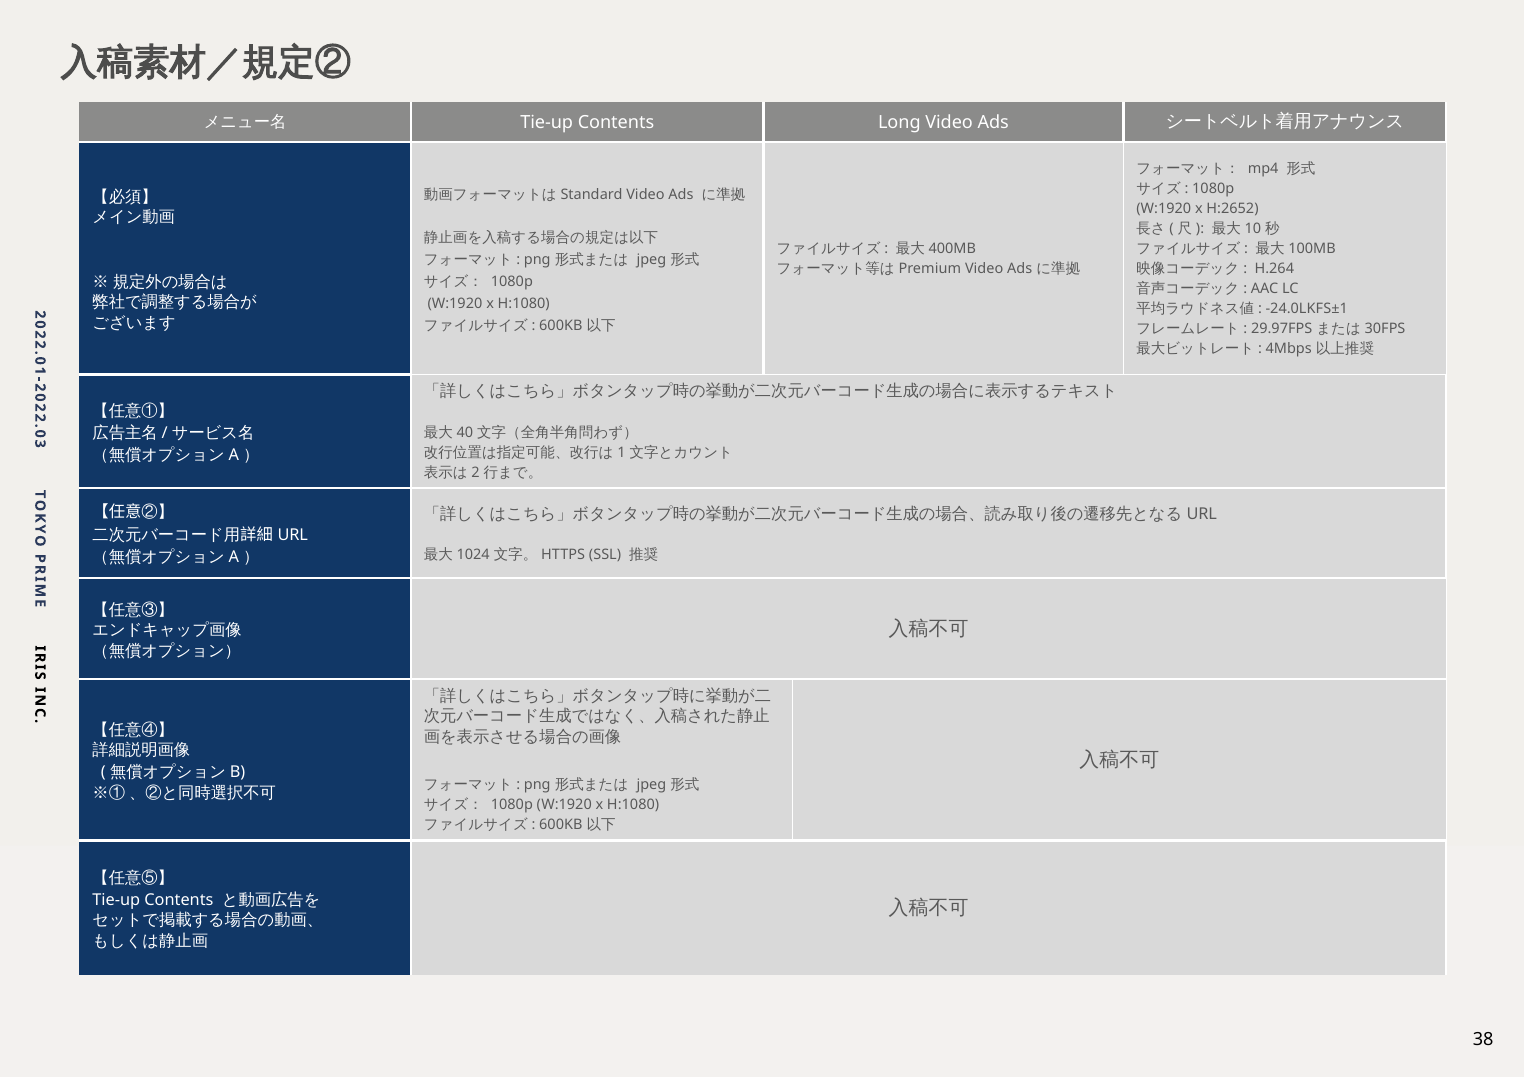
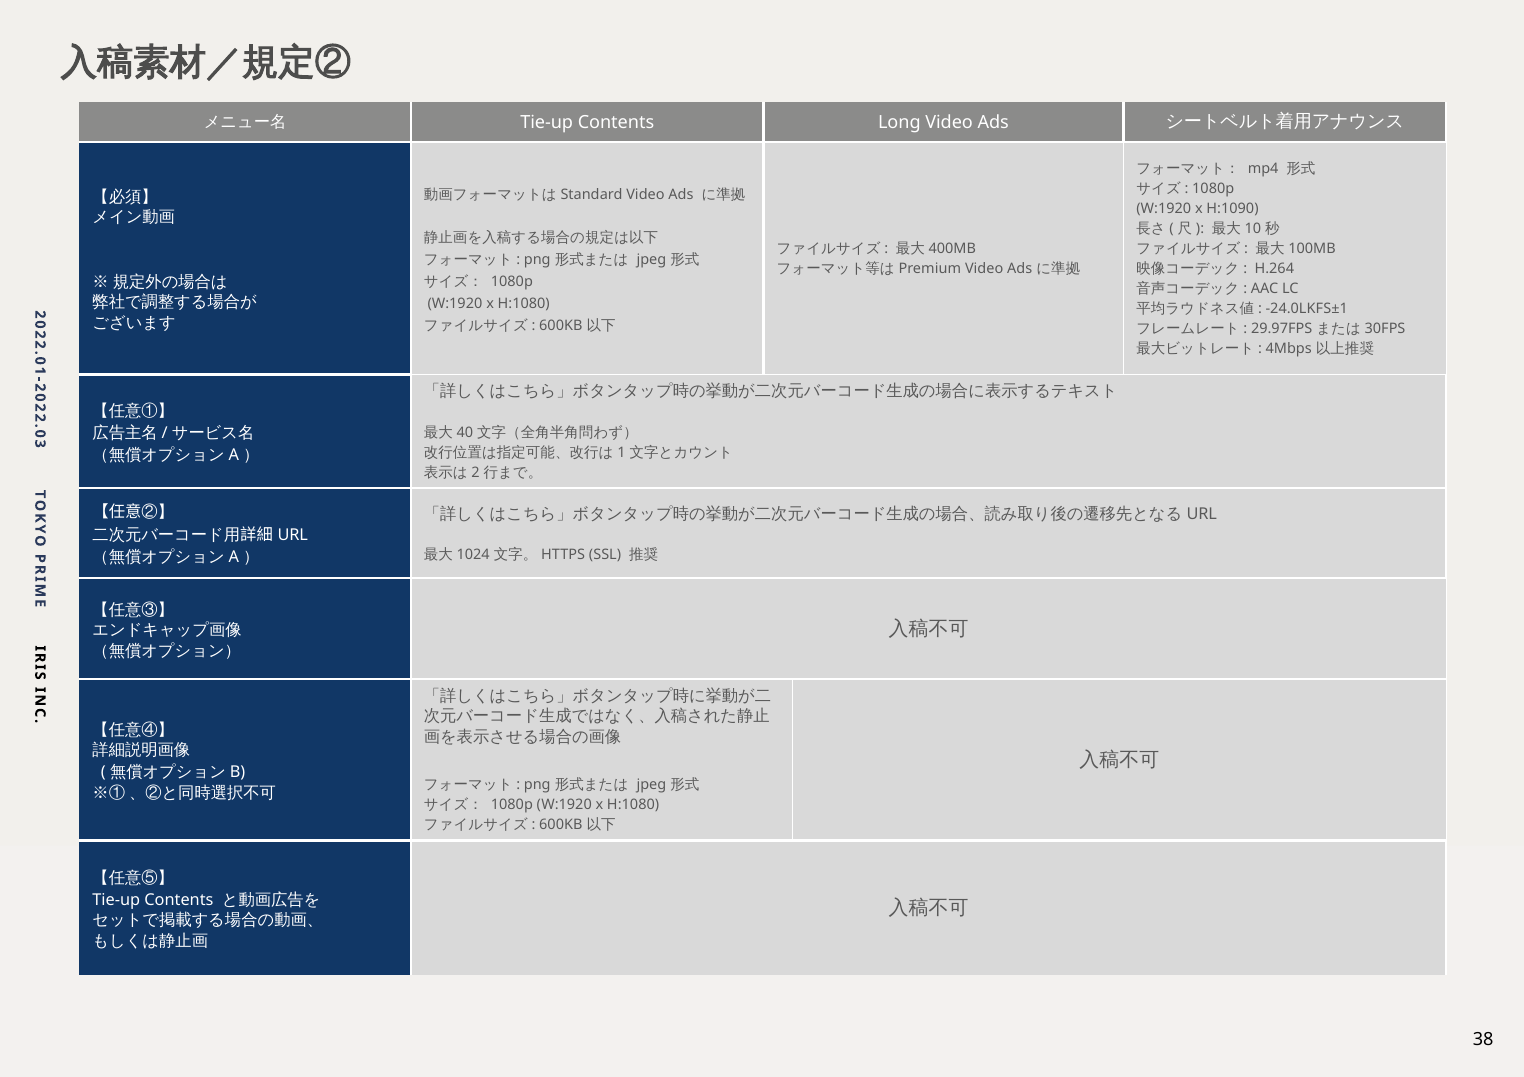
H:2652: H:2652 -> H:1090 (1232, 209)
